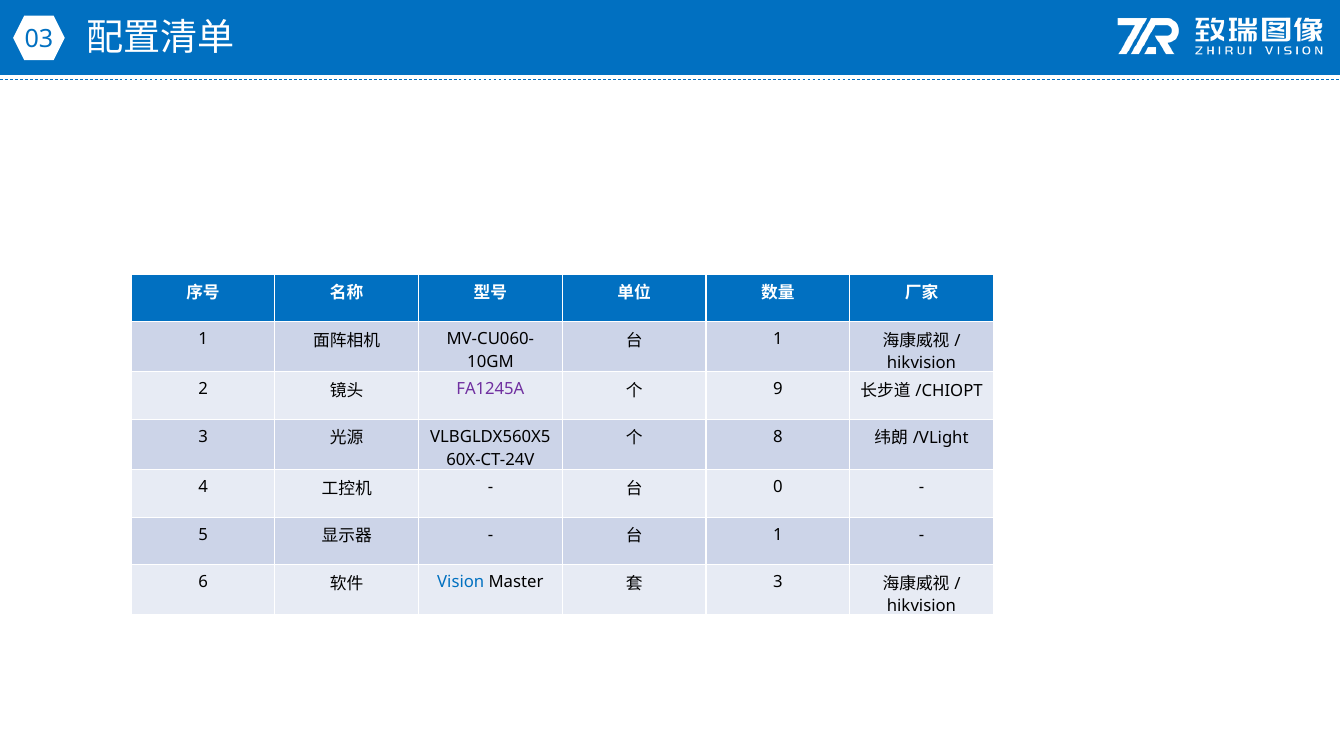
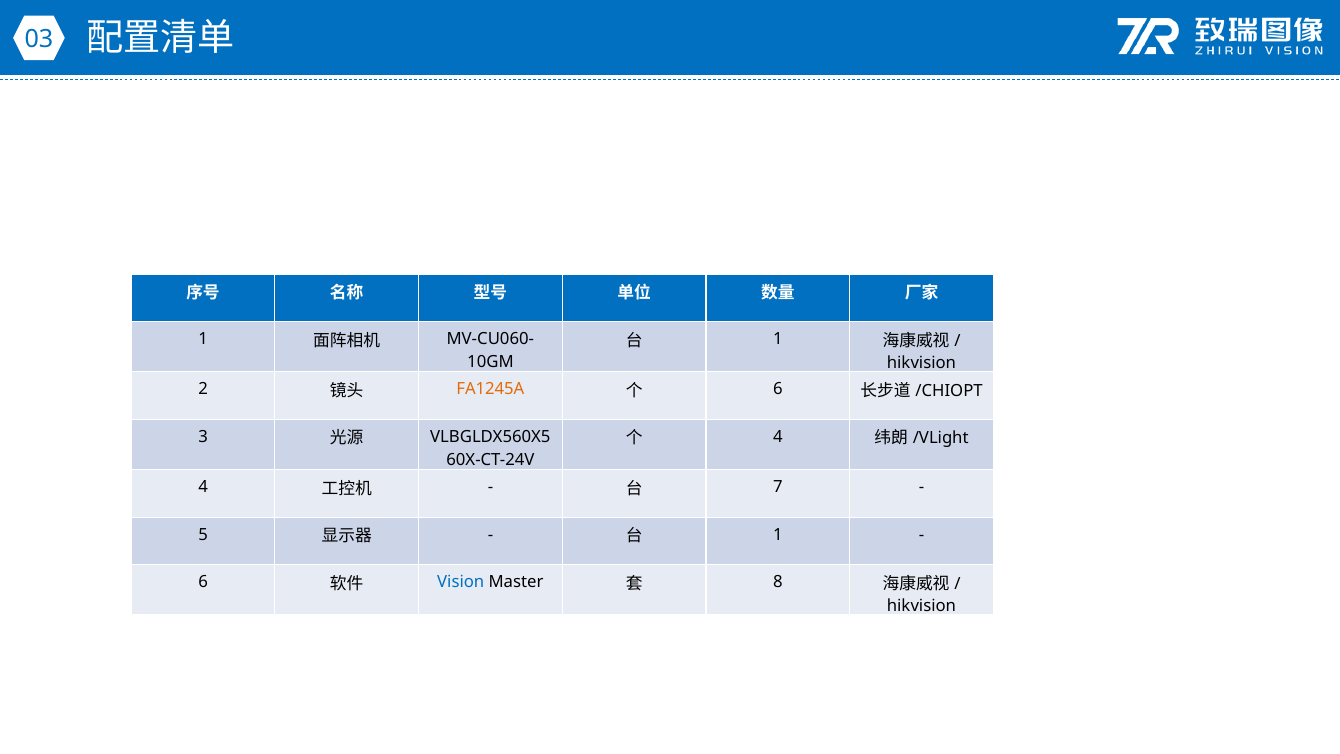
FA1245A colour: purple -> orange (490, 389)
9: 9 -> 6 (778, 389)
8: 8 -> 4 (778, 437)
0: 0 -> 7 (778, 487)
3: 3 -> 8 (778, 582)
